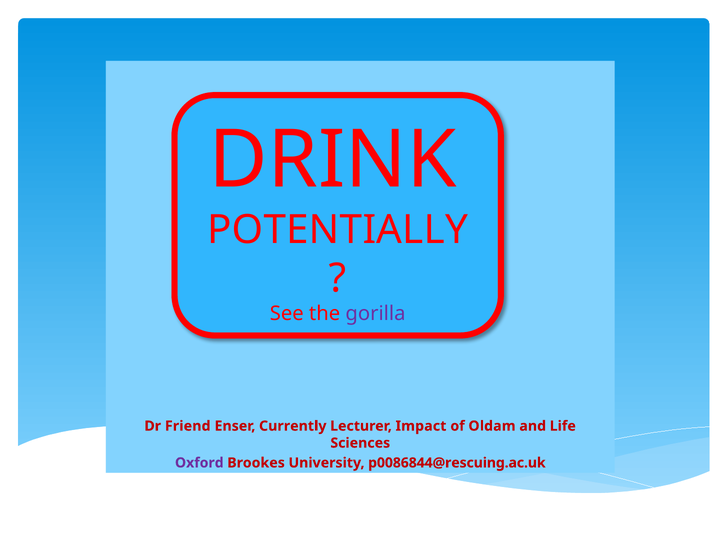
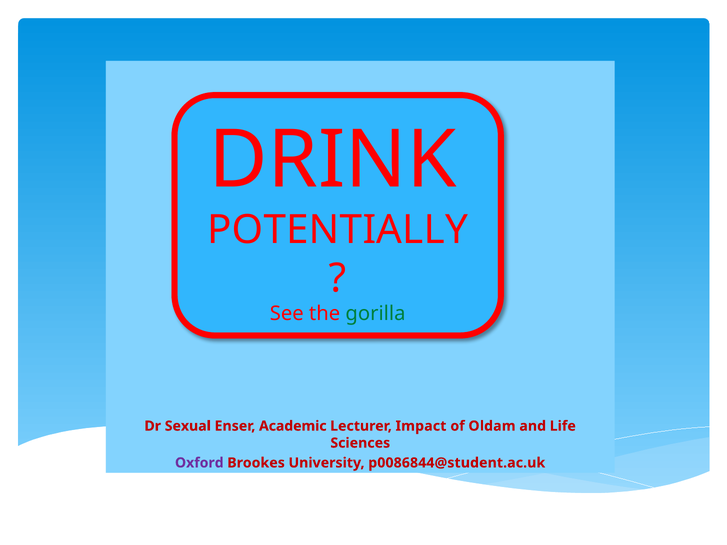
gorilla colour: purple -> green (375, 314)
Friend: Friend -> Sexual (188, 426)
Currently: Currently -> Academic (293, 426)
p0086844@rescuing.ac.uk: p0086844@rescuing.ac.uk -> p0086844@student.ac.uk (457, 463)
